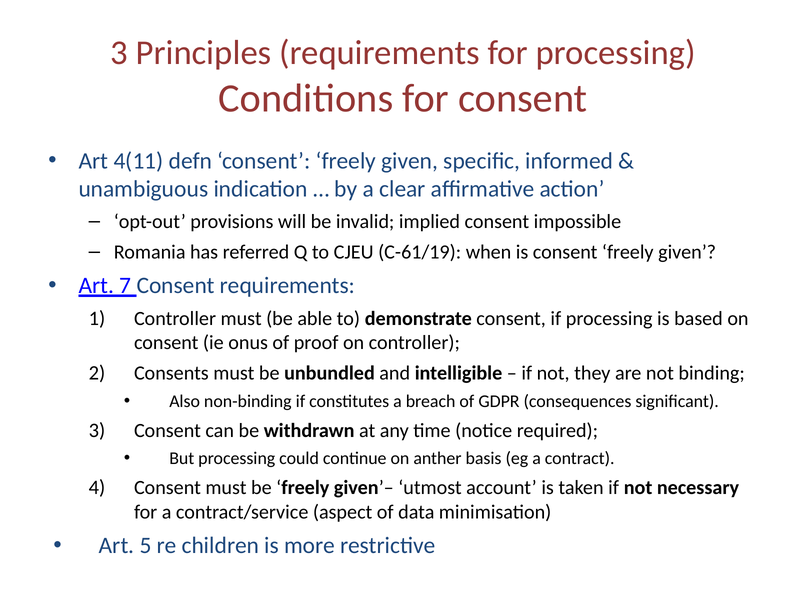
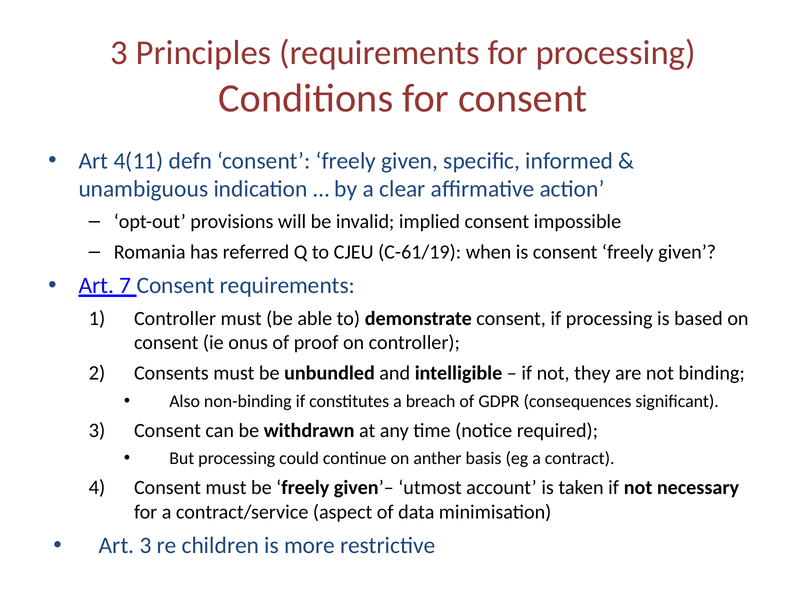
Art 5: 5 -> 3 (146, 545)
